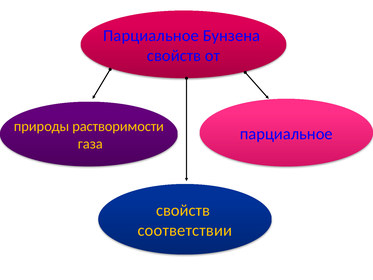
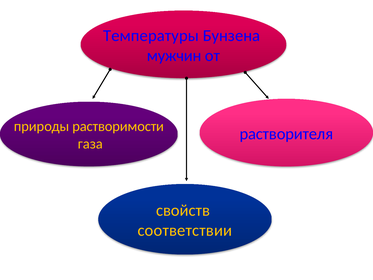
Парциальное: Парциальное -> Температуры (151, 36)
свойств: свойств -> мужчин (174, 55)
парциальное: парциальное -> растворителя (286, 134)
